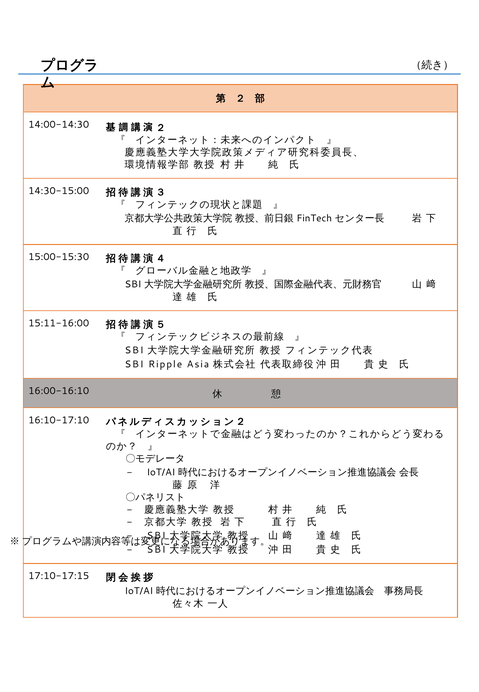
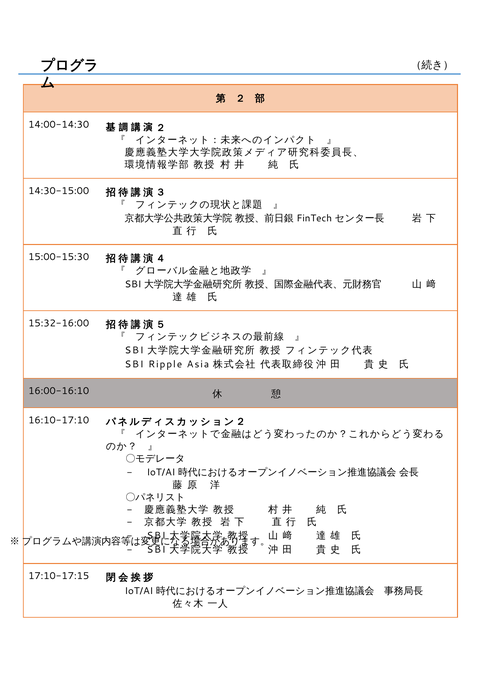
15:11-16:00: 15:11-16:00 -> 15:32-16:00 (59, 323)
